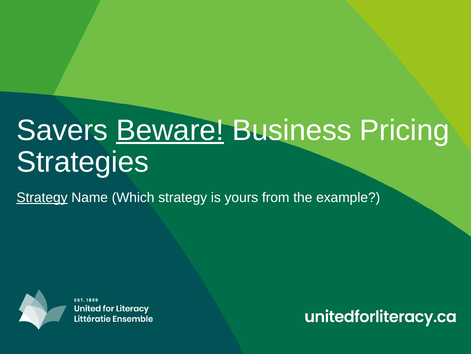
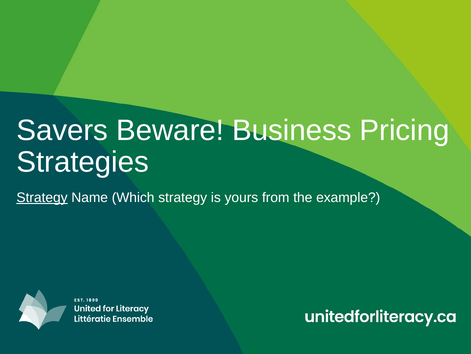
Beware underline: present -> none (170, 130)
